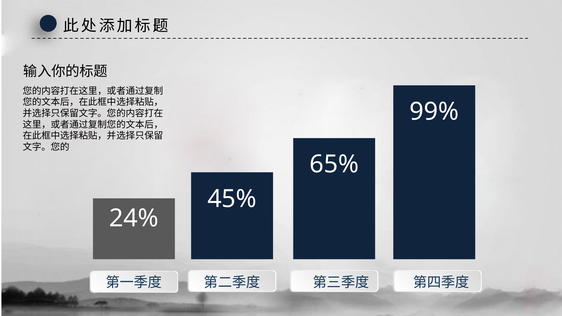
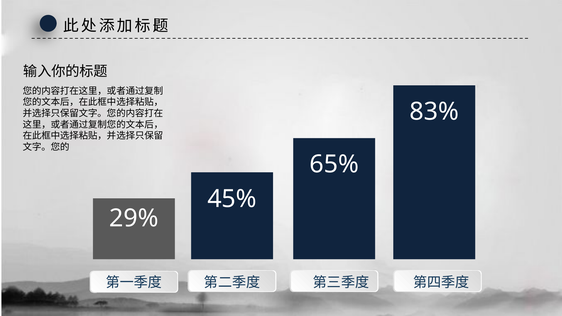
99%: 99% -> 83% (434, 112)
24%: 24% -> 29% (134, 218)
